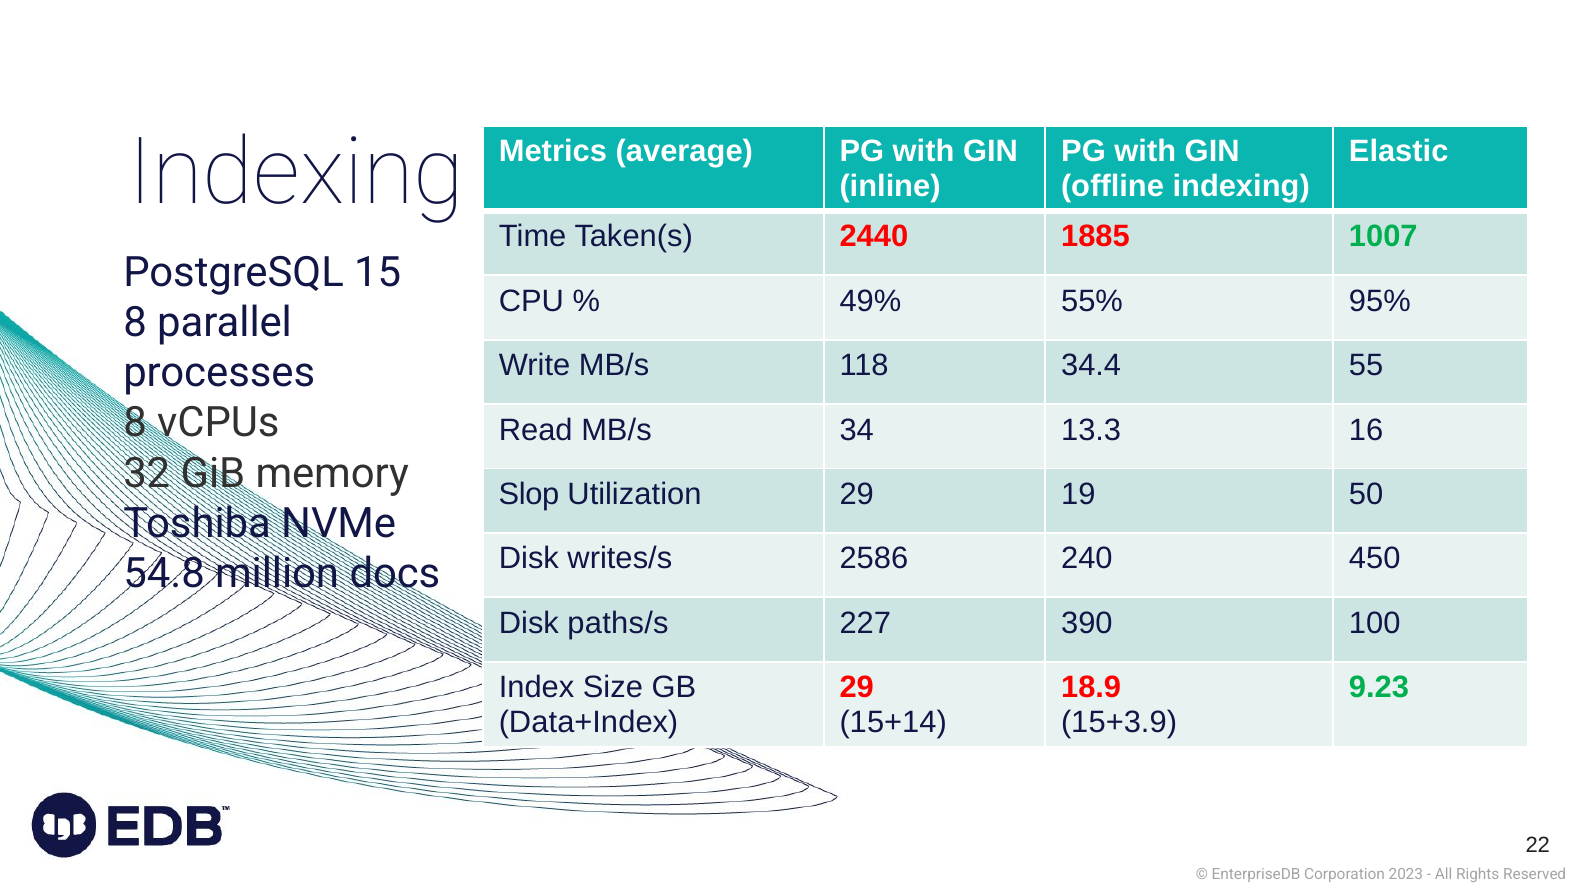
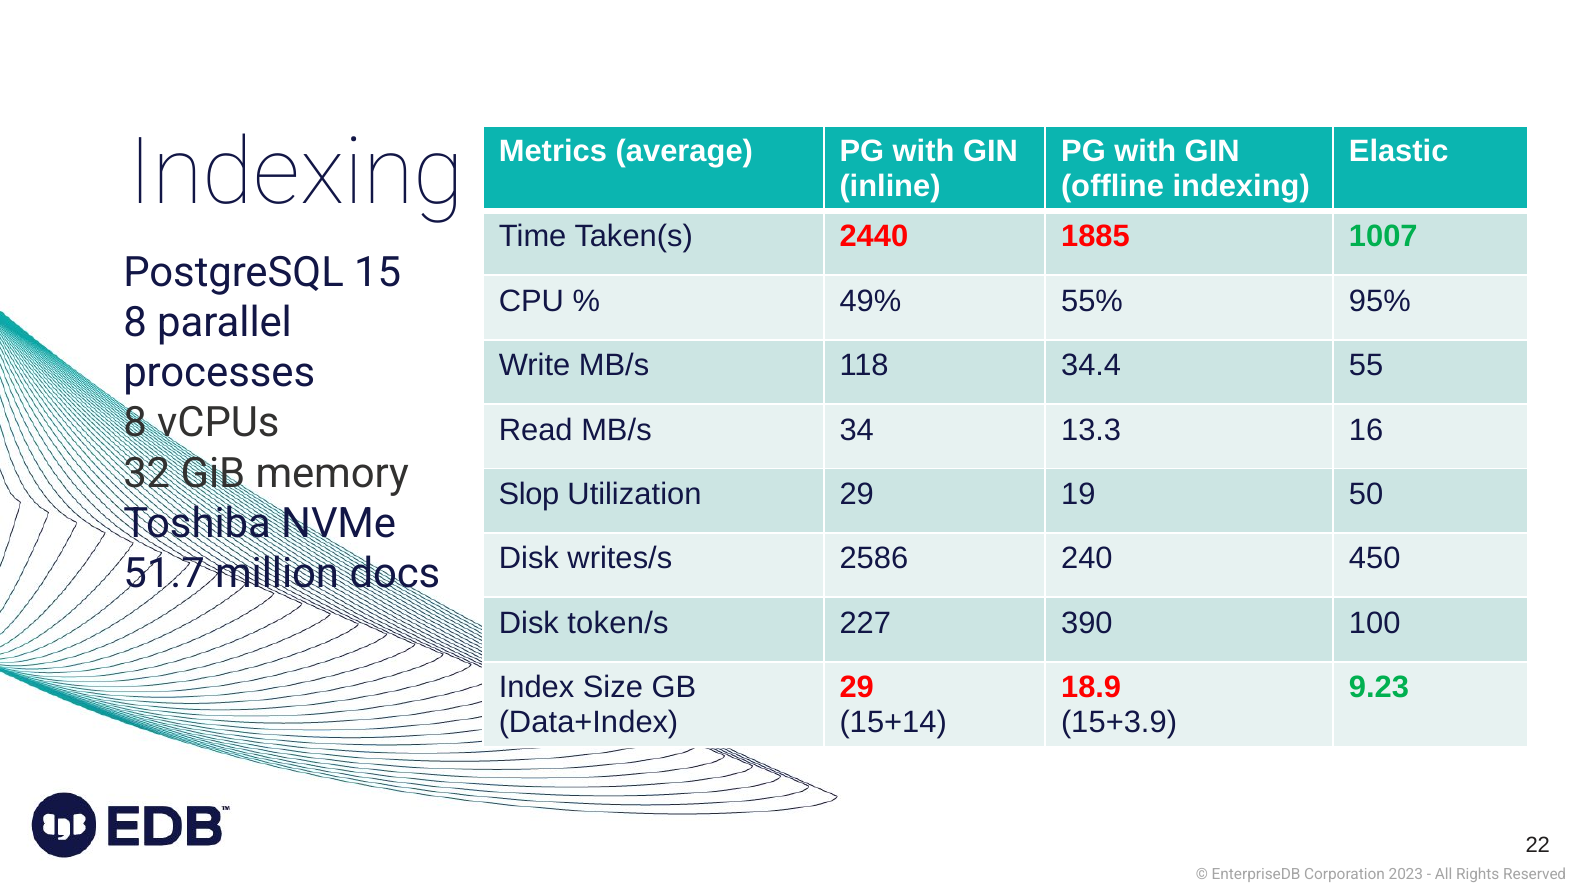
54.8: 54.8 -> 51.7 (164, 574)
paths/s: paths/s -> token/s (618, 623)
